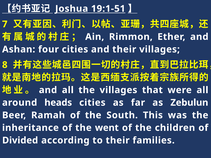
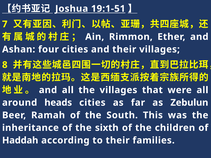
went: went -> sixth (107, 128)
Divided: Divided -> Haddah (20, 141)
